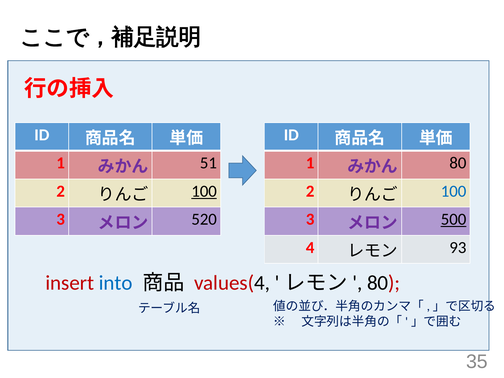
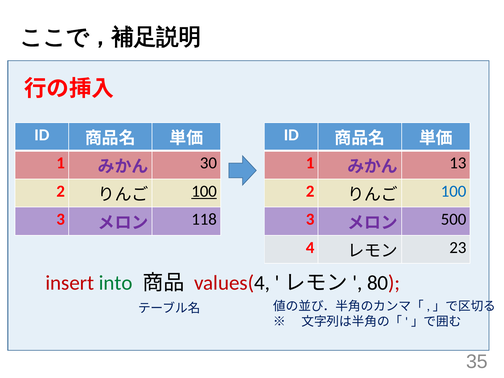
51: 51 -> 30 (208, 163)
80: 80 -> 13 (458, 163)
520: 520 -> 118 (204, 219)
500 underline: present -> none (454, 219)
93: 93 -> 23 (458, 248)
into colour: blue -> green (116, 283)
